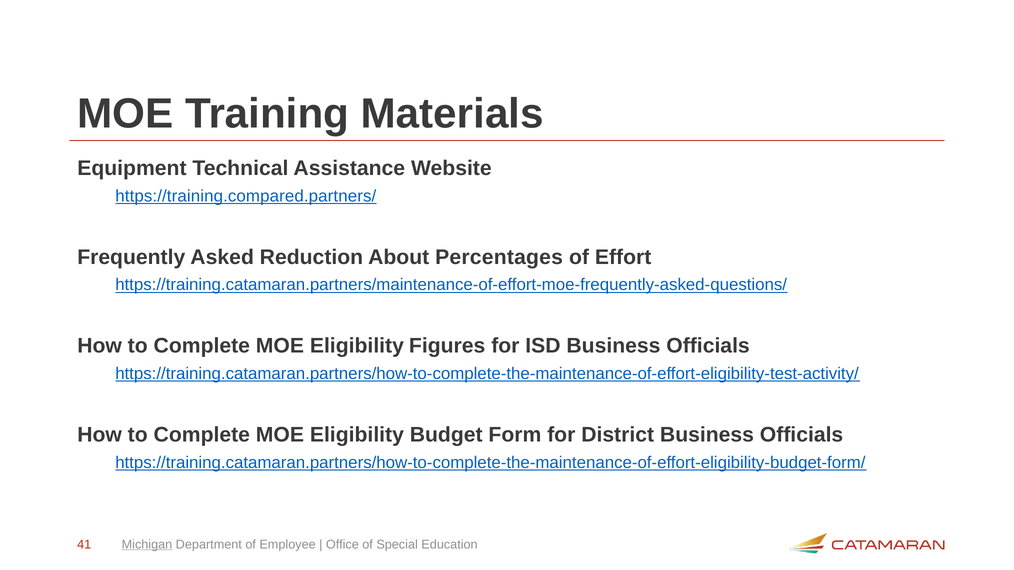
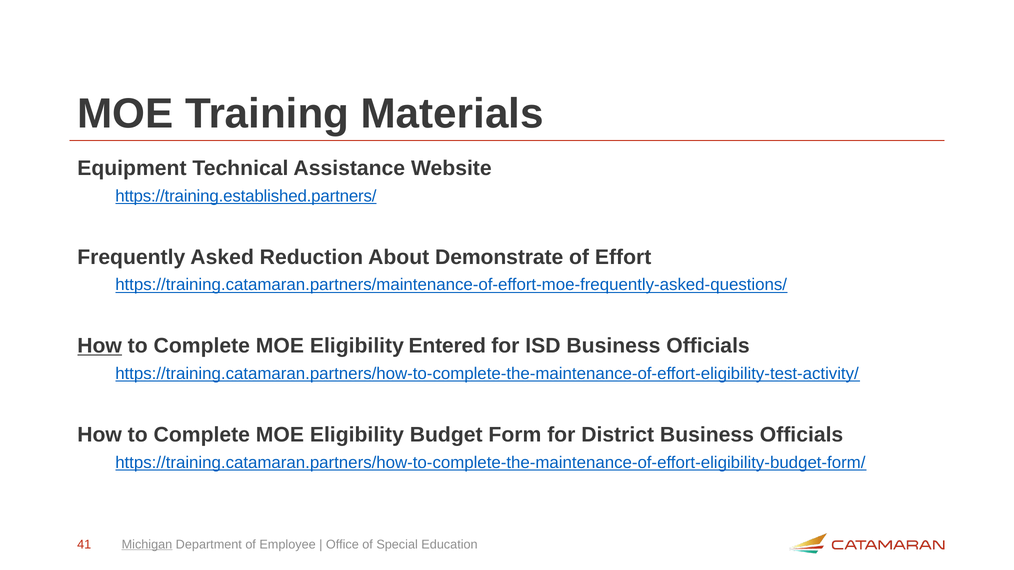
https://training.compared.partners/: https://training.compared.partners/ -> https://training.established.partners/ (246, 196)
Percentages: Percentages -> Demonstrate (499, 257)
How underline: none -> present (100, 346)
Figures: Figures -> Entered (447, 346)
